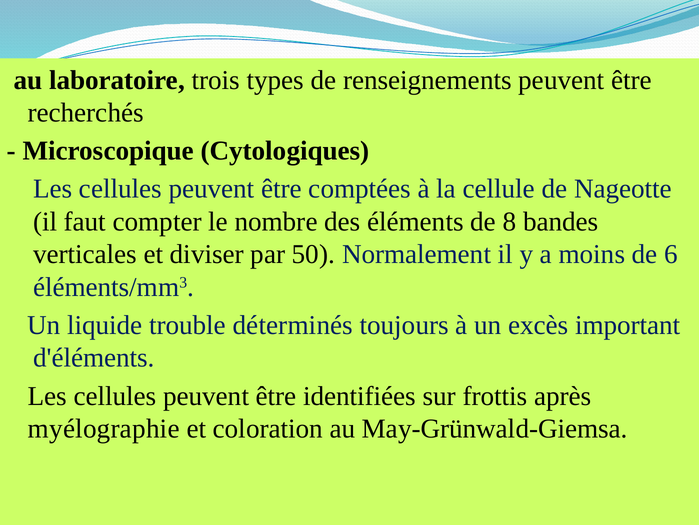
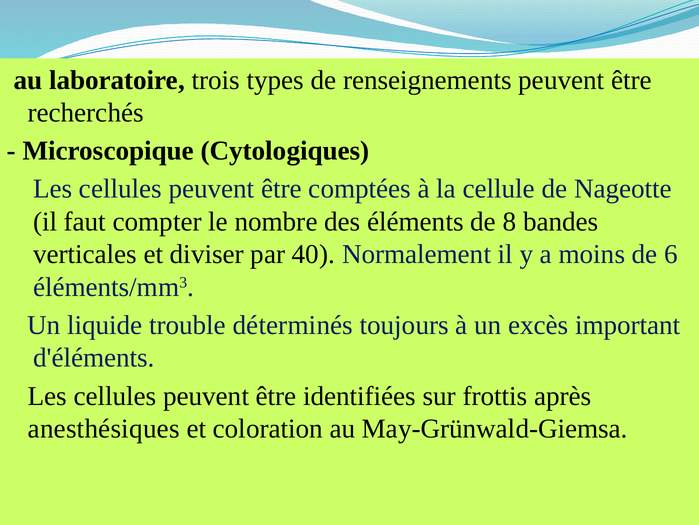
50: 50 -> 40 (313, 254)
myélographie: myélographie -> anesthésiques (104, 428)
